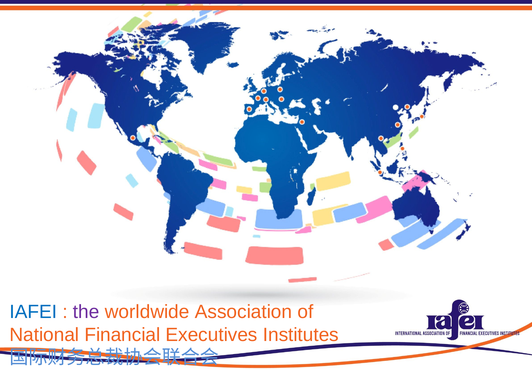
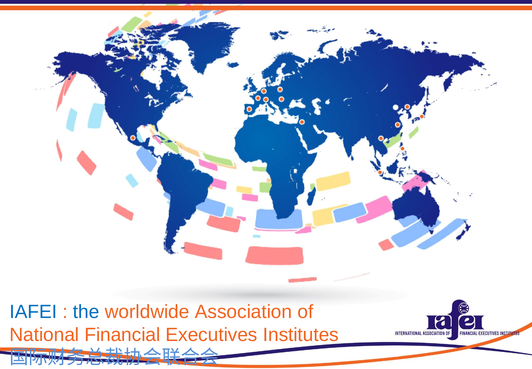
the colour: purple -> blue (86, 311)
